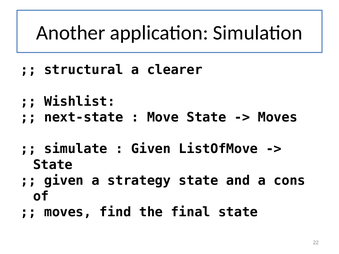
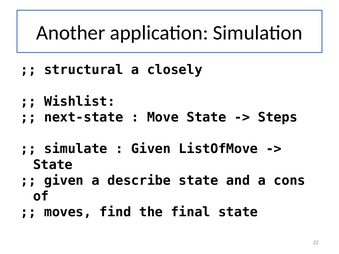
clearer: clearer -> closely (175, 70)
Moves: Moves -> Steps (278, 117)
strategy: strategy -> describe (139, 181)
